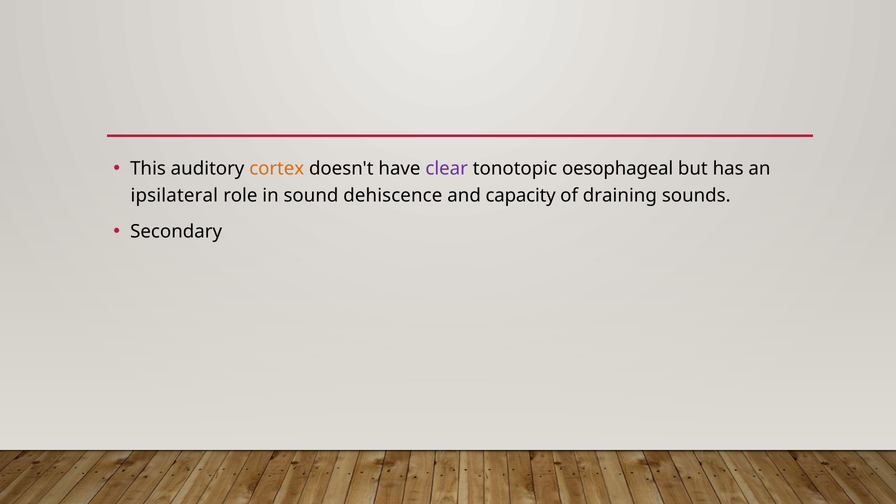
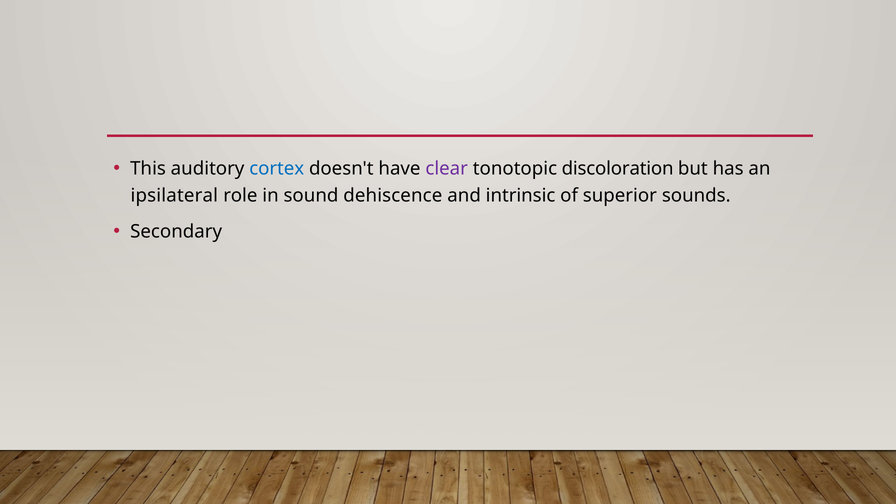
cortex colour: orange -> blue (277, 168)
oesophageal: oesophageal -> discoloration (618, 168)
capacity: capacity -> intrinsic (521, 195)
draining: draining -> superior (620, 195)
